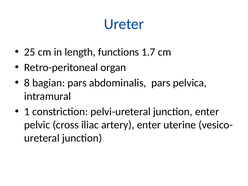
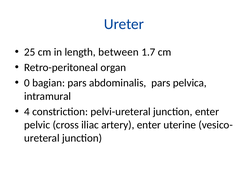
functions: functions -> between (118, 52)
8: 8 -> 0 (27, 83)
1: 1 -> 4 (27, 112)
